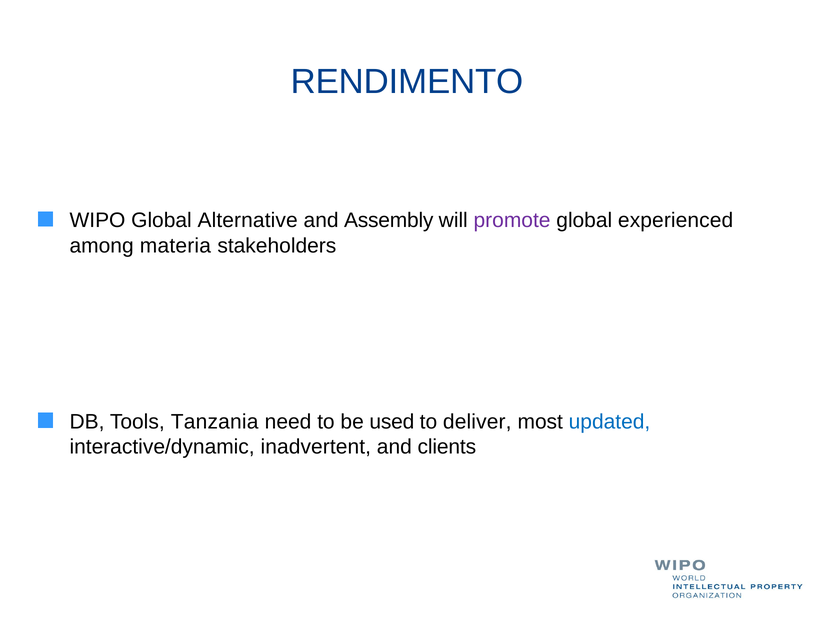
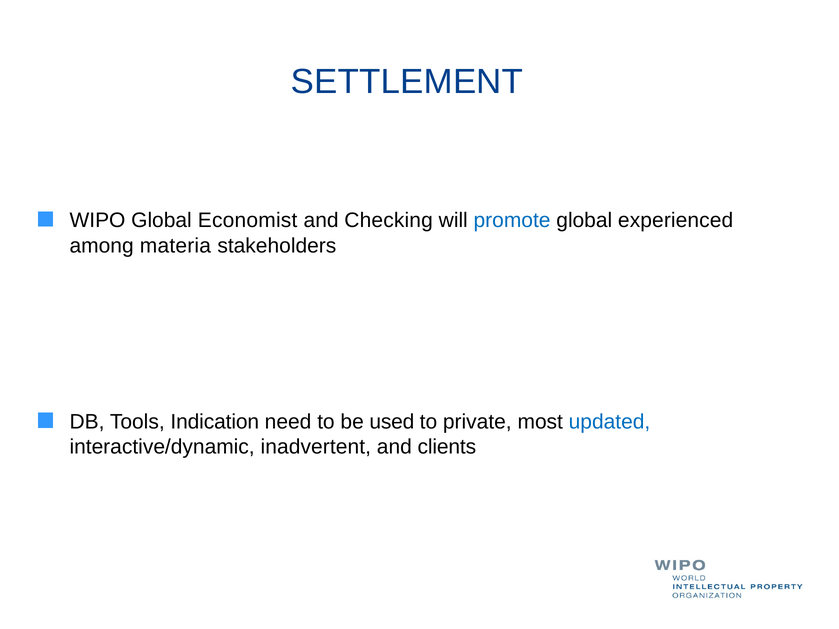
RENDIMENTO: RENDIMENTO -> SETTLEMENT (407, 82)
Alternative: Alternative -> Economist (248, 221)
Assembly: Assembly -> Checking (389, 221)
promote colour: purple -> blue (512, 221)
Tanzania: Tanzania -> Indication (215, 422)
deliver: deliver -> private (477, 422)
